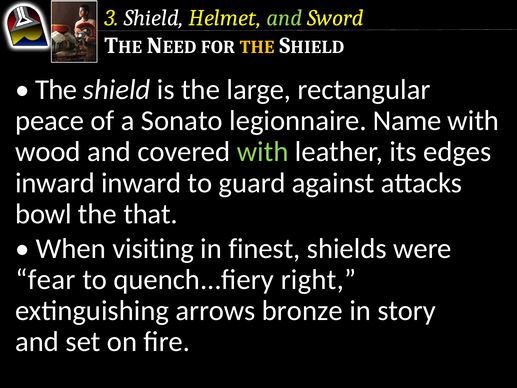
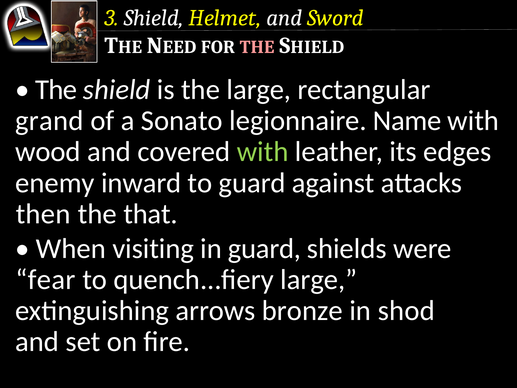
and colour: light green -> white (284, 18)
THE colour: yellow -> pink (257, 47)
peace: peace -> grand (49, 121)
inward: inward -> enemy (55, 183)
bowl: bowl -> then (43, 214)
in finest: finest -> guard (265, 248)
quench...fiery right: right -> large (319, 279)
story: story -> shod (406, 310)
